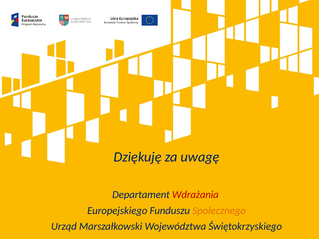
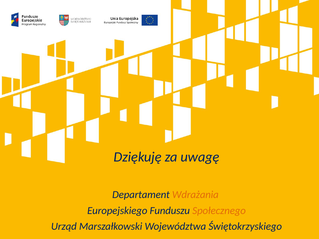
Wdrażania colour: red -> orange (195, 195)
